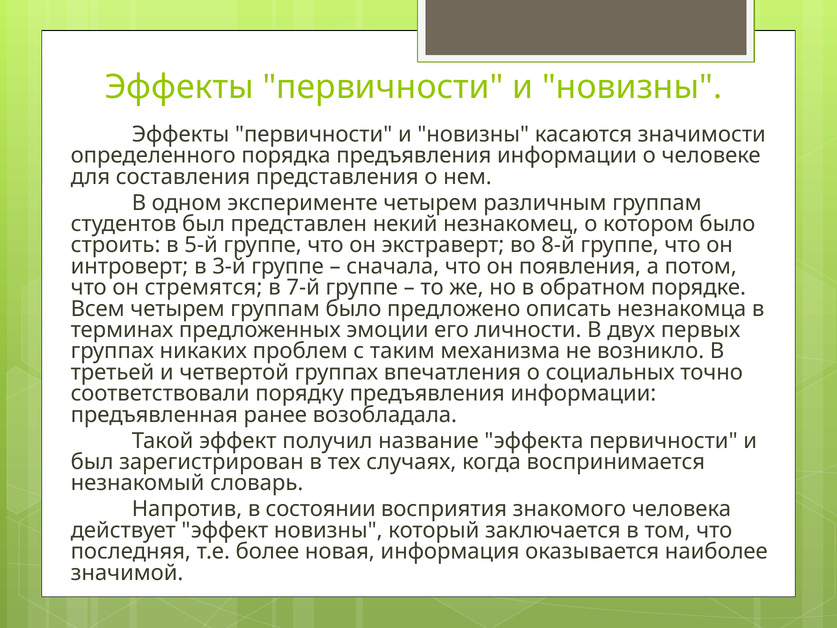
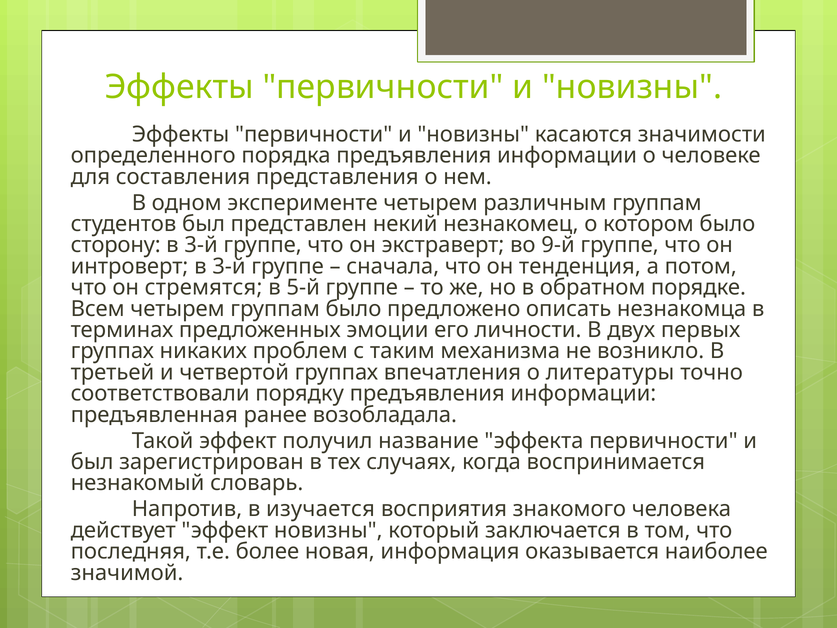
строить: строить -> сторону (116, 245)
5-й: 5-й -> 3-й (201, 245)
8-й: 8-й -> 9-й (558, 245)
появления: появления -> тенденция (580, 266)
7-й: 7-й -> 5-й (303, 287)
социальных: социальных -> литературы (610, 372)
состоянии: состоянии -> изучается (320, 509)
